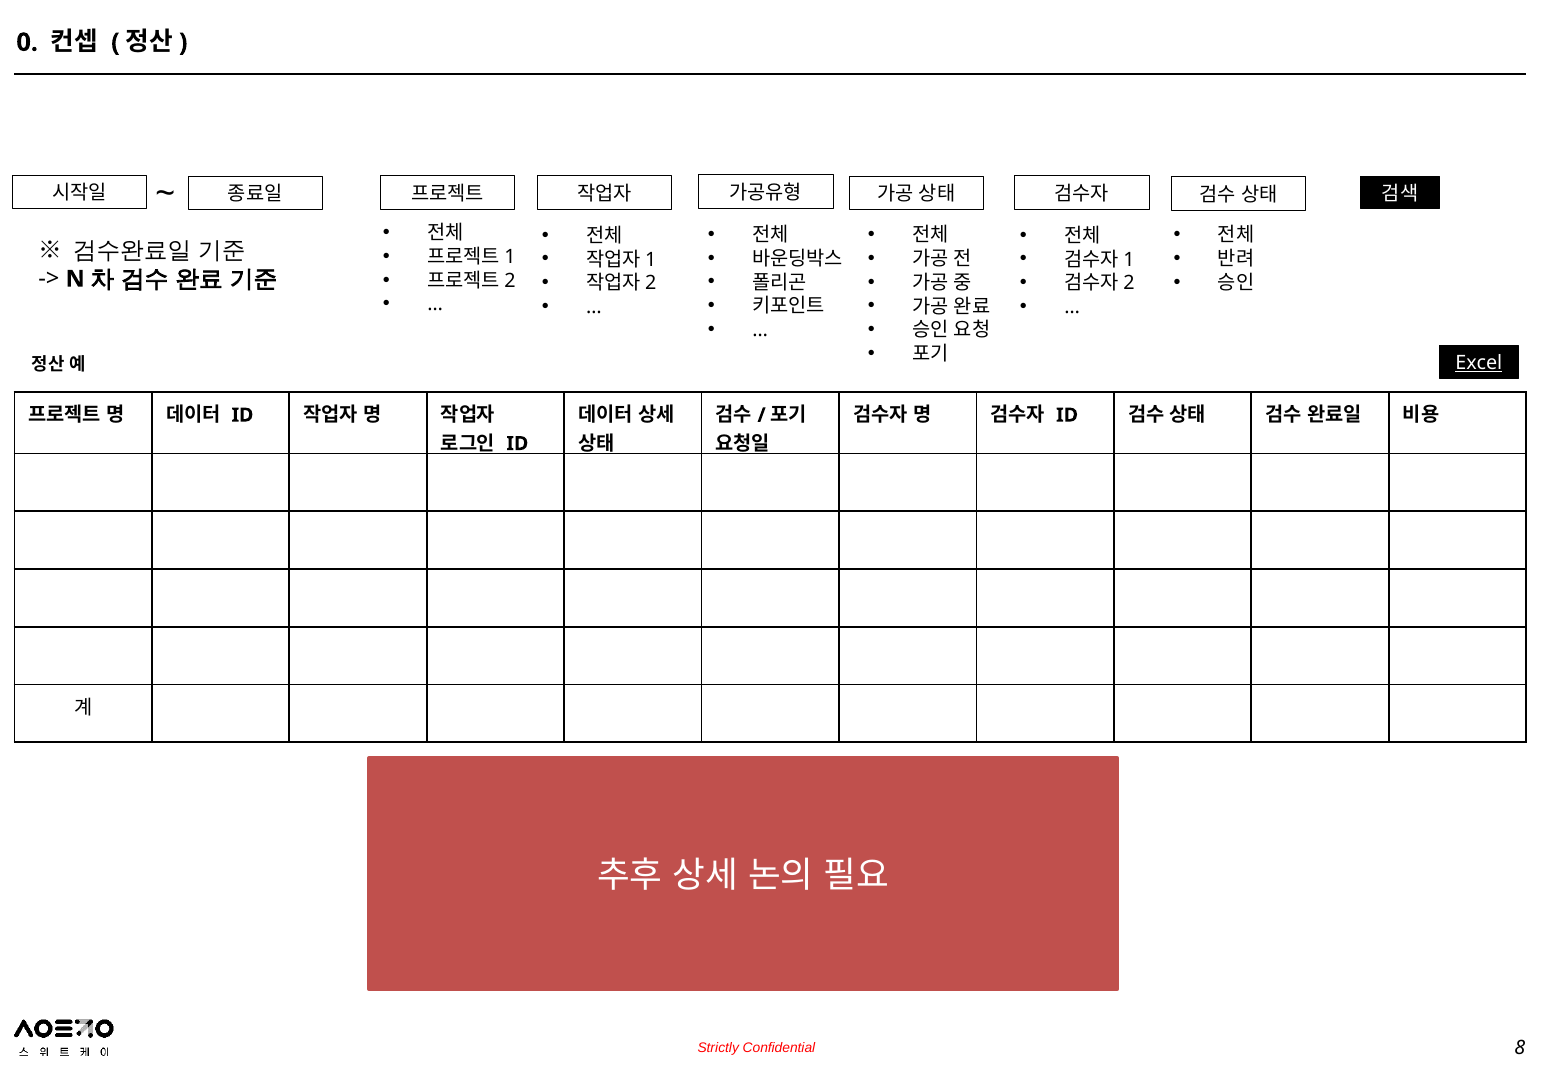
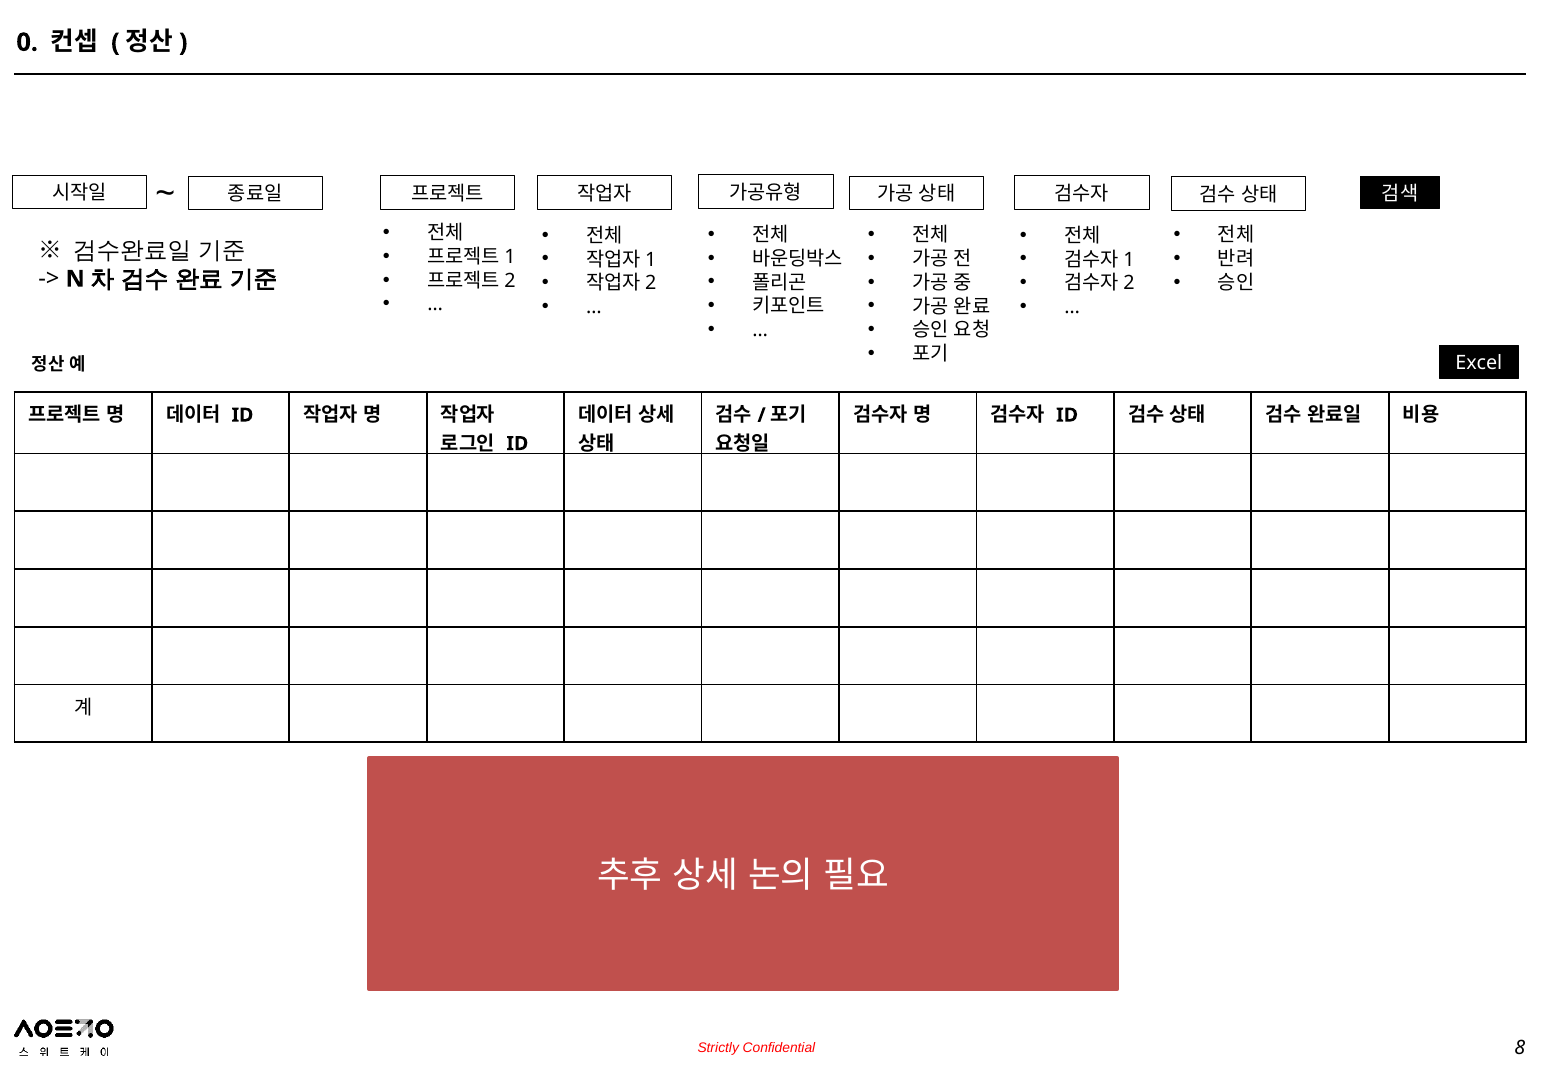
Excel underline: present -> none (1479, 363)
